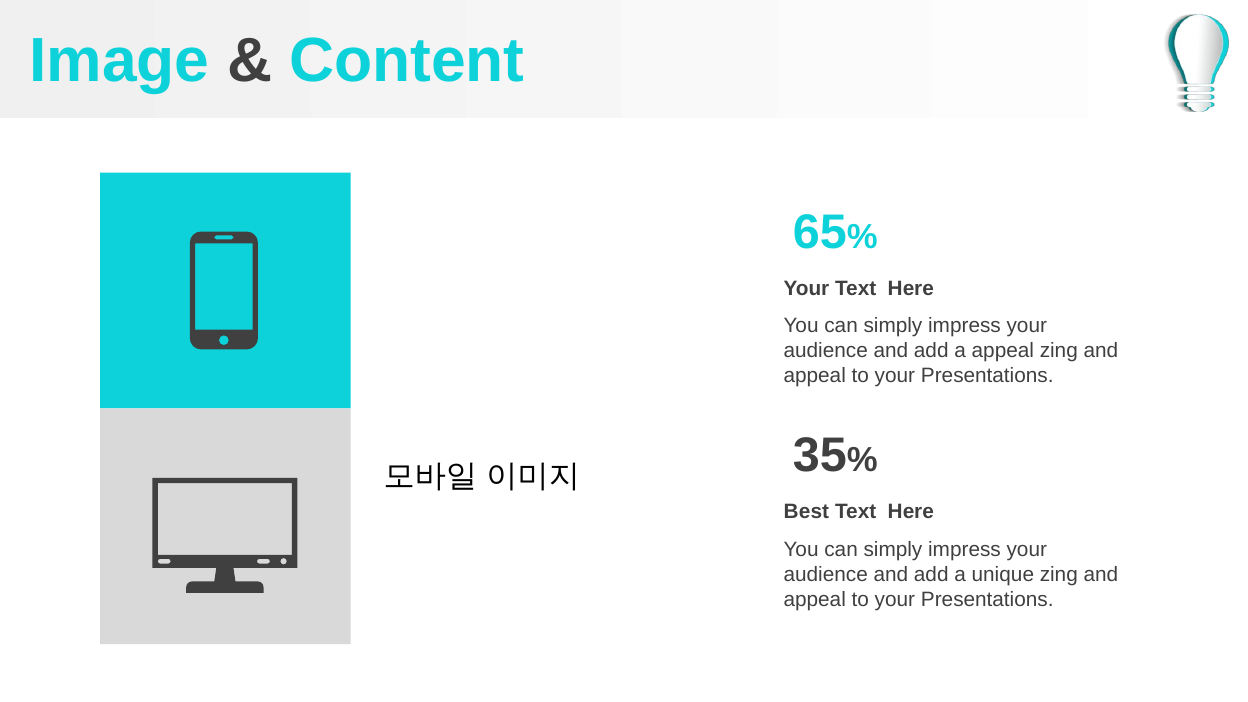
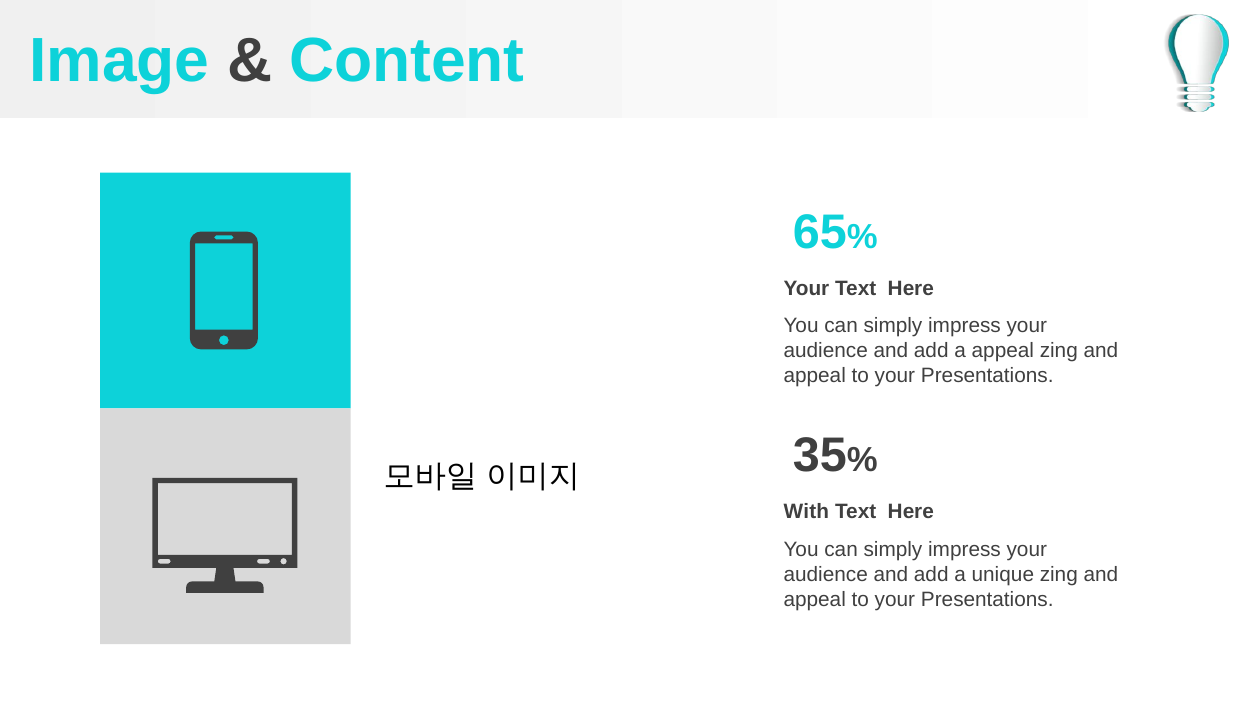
Best: Best -> With (806, 512)
